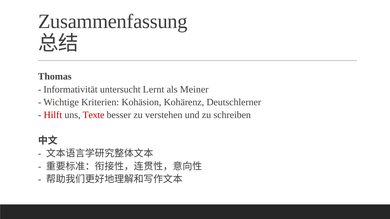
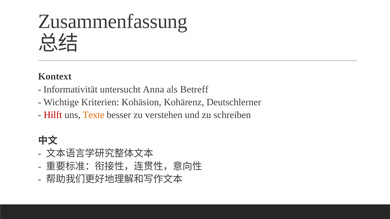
Thomas: Thomas -> Kontext (55, 77)
Lernt: Lernt -> Anna (153, 89)
Meiner: Meiner -> Betreff (194, 89)
Texte colour: red -> orange (94, 115)
